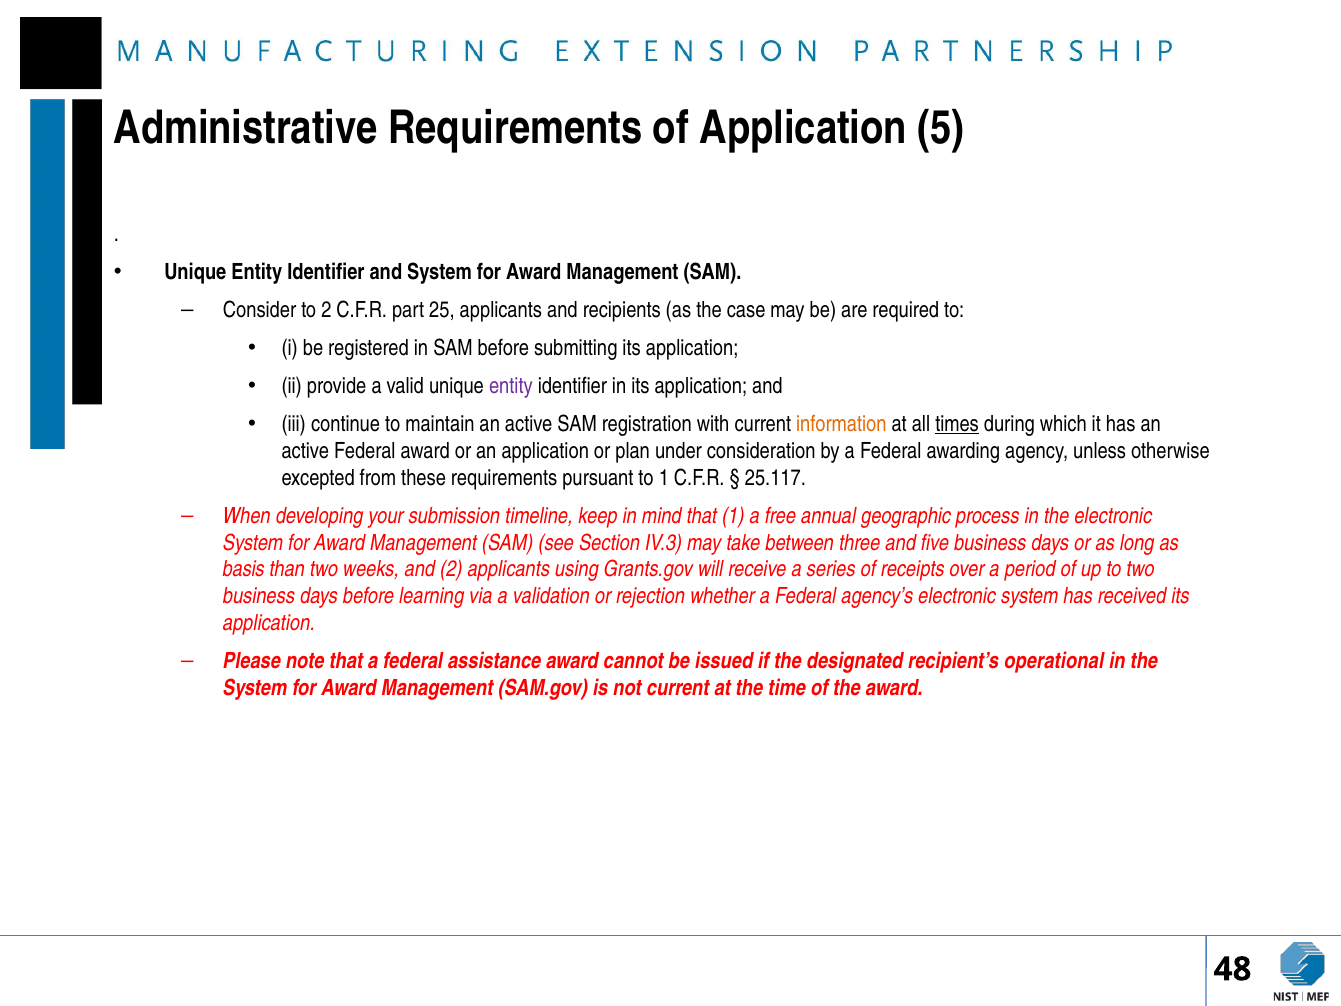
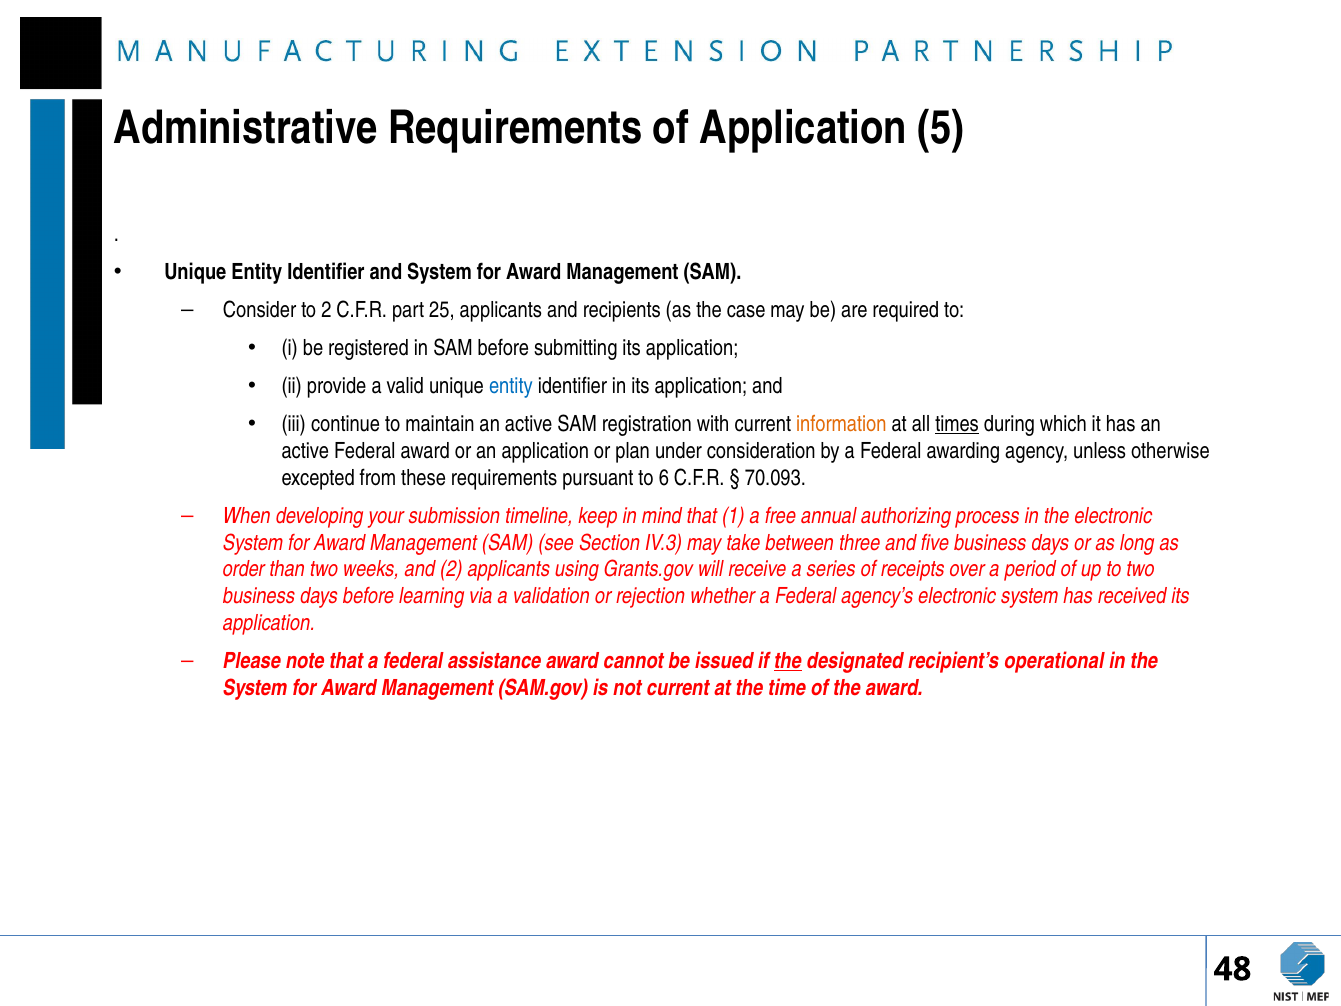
entity colour: purple -> blue (511, 386)
to 1: 1 -> 6 (664, 478)
25.117: 25.117 -> 70.093 (775, 478)
geographic: geographic -> authorizing (906, 516)
basis: basis -> order (244, 569)
the underline: none -> present (788, 661)
